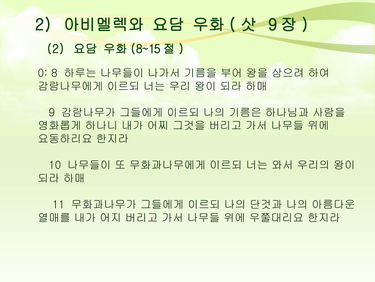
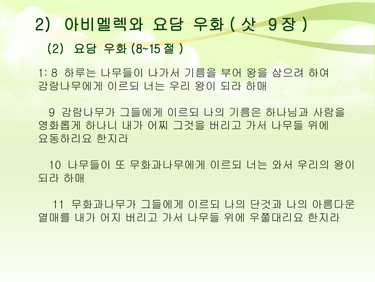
0: 0 -> 1 (43, 73)
